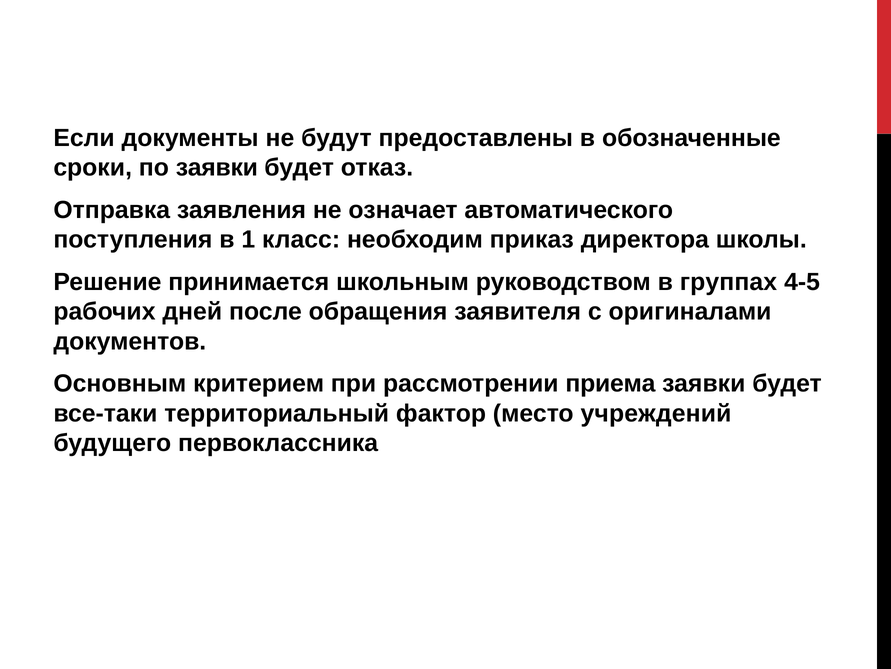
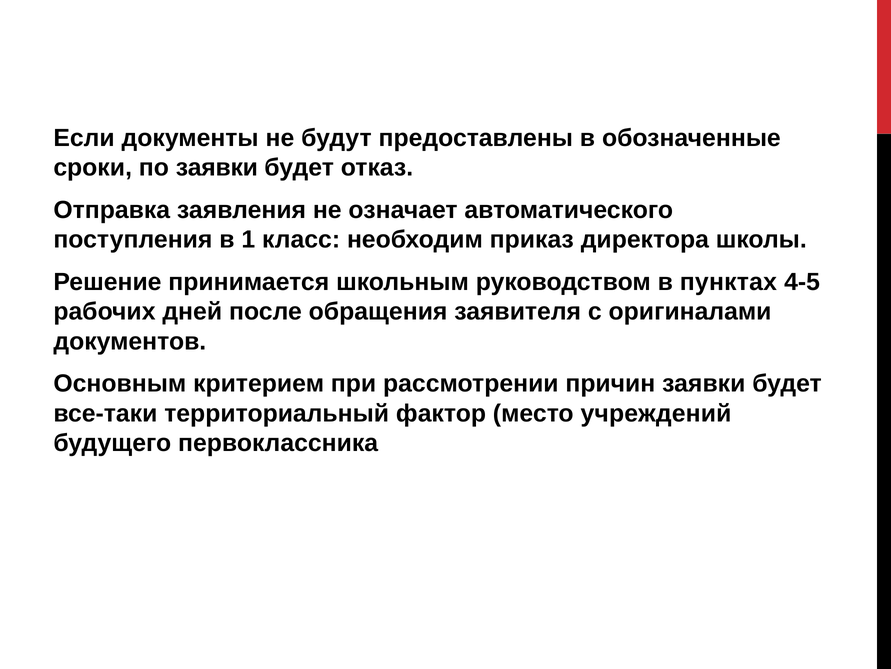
группах: группах -> пунктах (728, 282)
приема: приема -> причин (610, 383)
